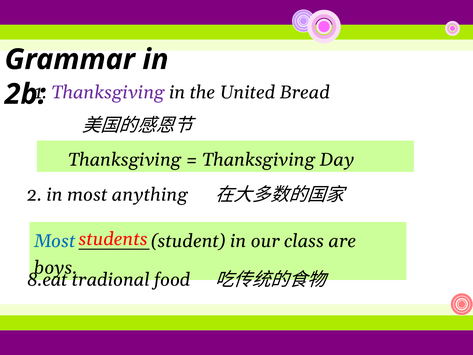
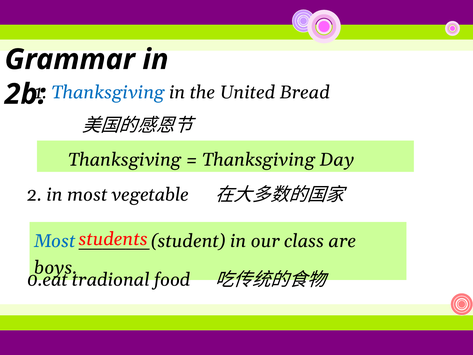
Thanksgiving colour: purple -> blue (108, 92)
anything: anything -> vegetable (150, 195)
8.eat: 8.eat -> 0.eat (47, 279)
